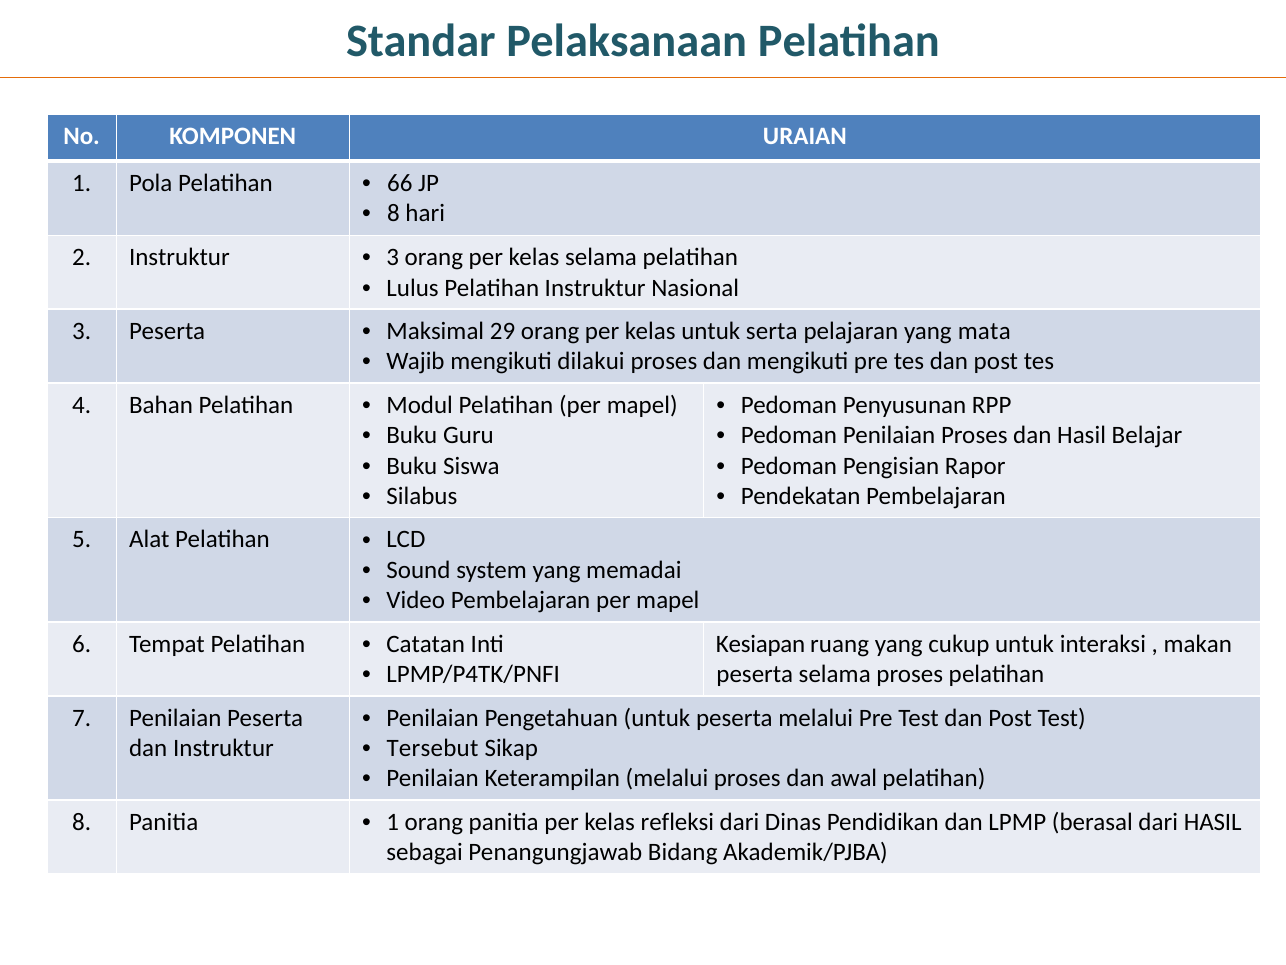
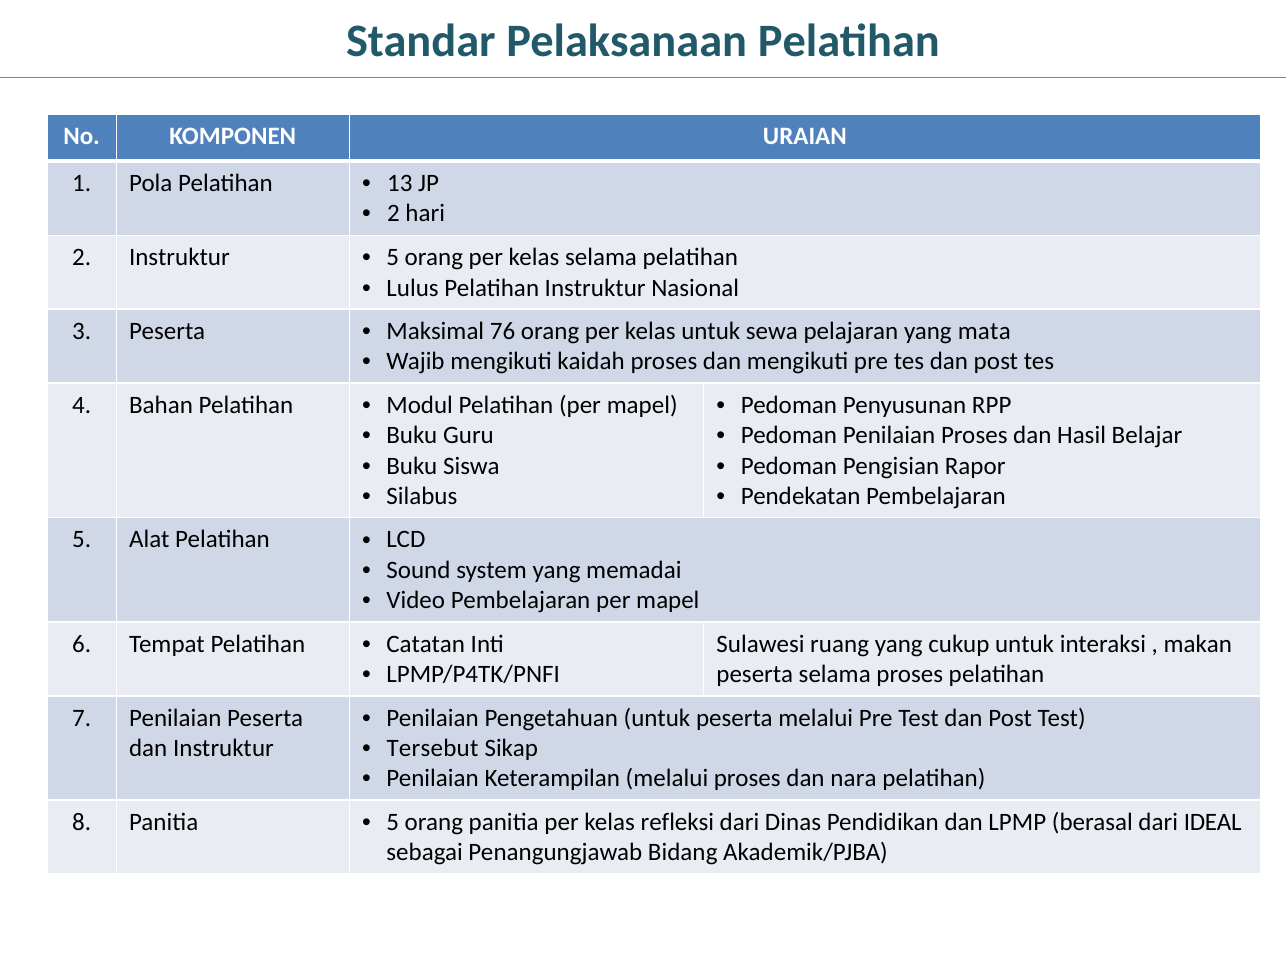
66: 66 -> 13 (400, 183)
8: 8 -> 2 (393, 213)
3: 3 -> 5 (393, 257)
29: 29 -> 76 (503, 331)
serta: serta -> sewa (772, 331)
dilakui: dilakui -> kaidah (591, 361)
Kesiapan: Kesiapan -> Sulawesi (761, 644)
awal: awal -> nara (853, 778)
1: 1 -> 5 (393, 822)
dari HASIL: HASIL -> IDEAL (1213, 822)
